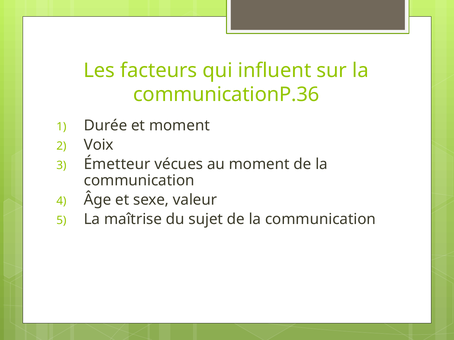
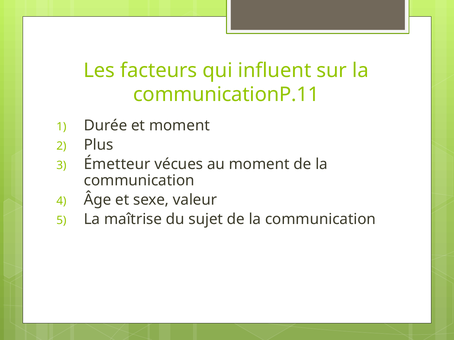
communicationP.36: communicationP.36 -> communicationP.11 (226, 95)
Voix: Voix -> Plus (99, 145)
